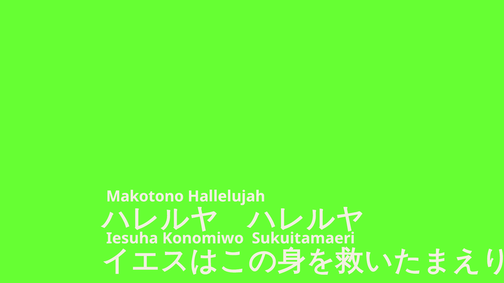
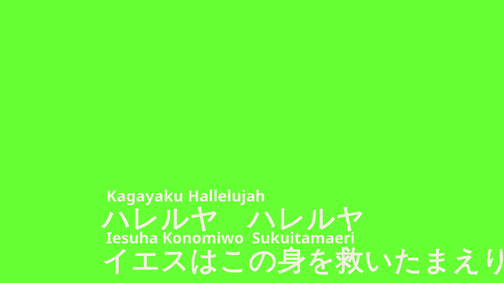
Makotono: Makotono -> Kagayaku (145, 197)
